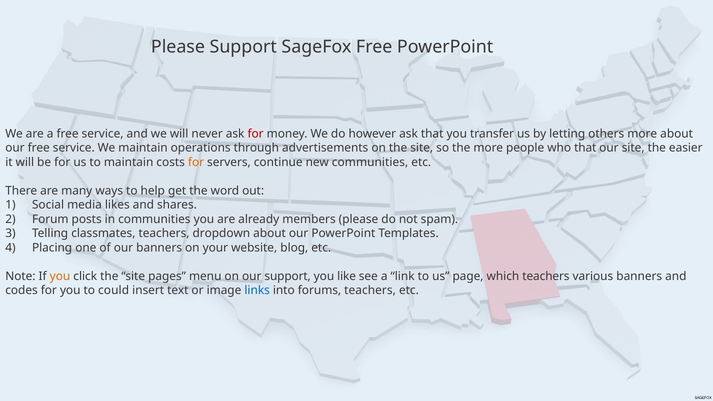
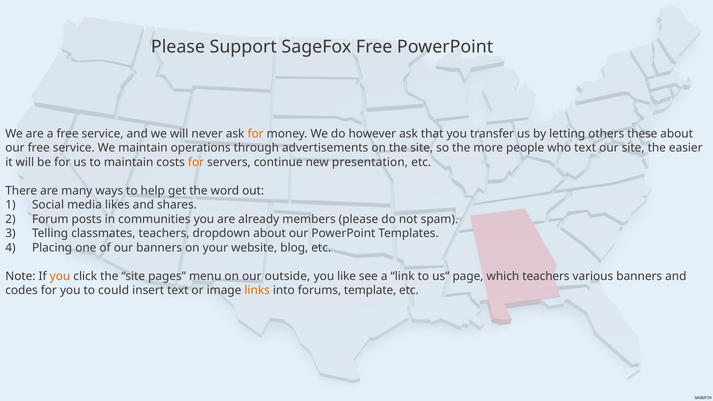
for colour: red -> orange (256, 134)
others more: more -> these (642, 134)
who that: that -> text (585, 148)
new communities: communities -> presentation (370, 162)
our support: support -> outside (288, 276)
links colour: blue -> orange (257, 290)
forums teachers: teachers -> template (370, 290)
